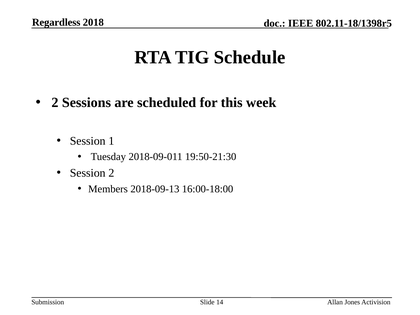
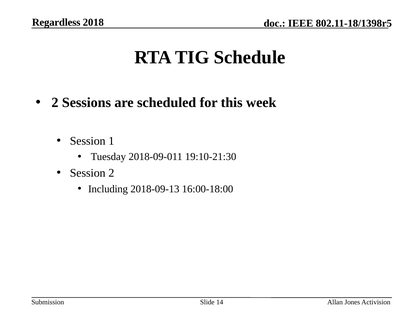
19:50-21:30: 19:50-21:30 -> 19:10-21:30 (211, 157)
Members: Members -> Including (108, 189)
